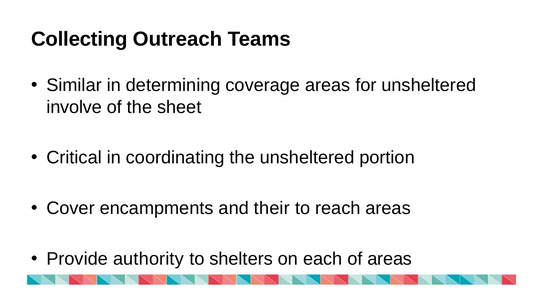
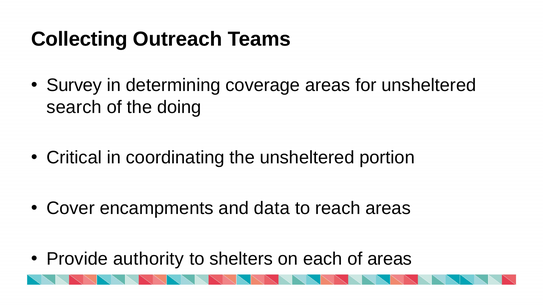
Similar: Similar -> Survey (74, 85)
involve: involve -> search (74, 107)
sheet: sheet -> doing (179, 107)
their: their -> data (272, 209)
